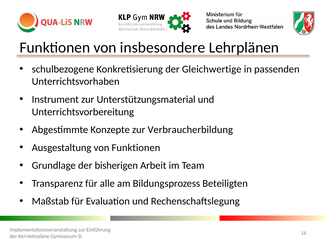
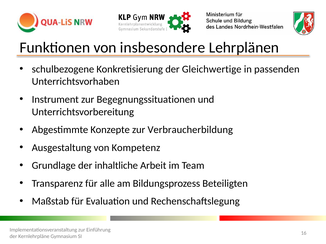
Unterstützungsmaterial: Unterstützungsmaterial -> Begegnungssituationen (146, 100)
von Funktionen: Funktionen -> Kompetenz (136, 148)
bisherigen: bisherigen -> inhaltliche (116, 166)
